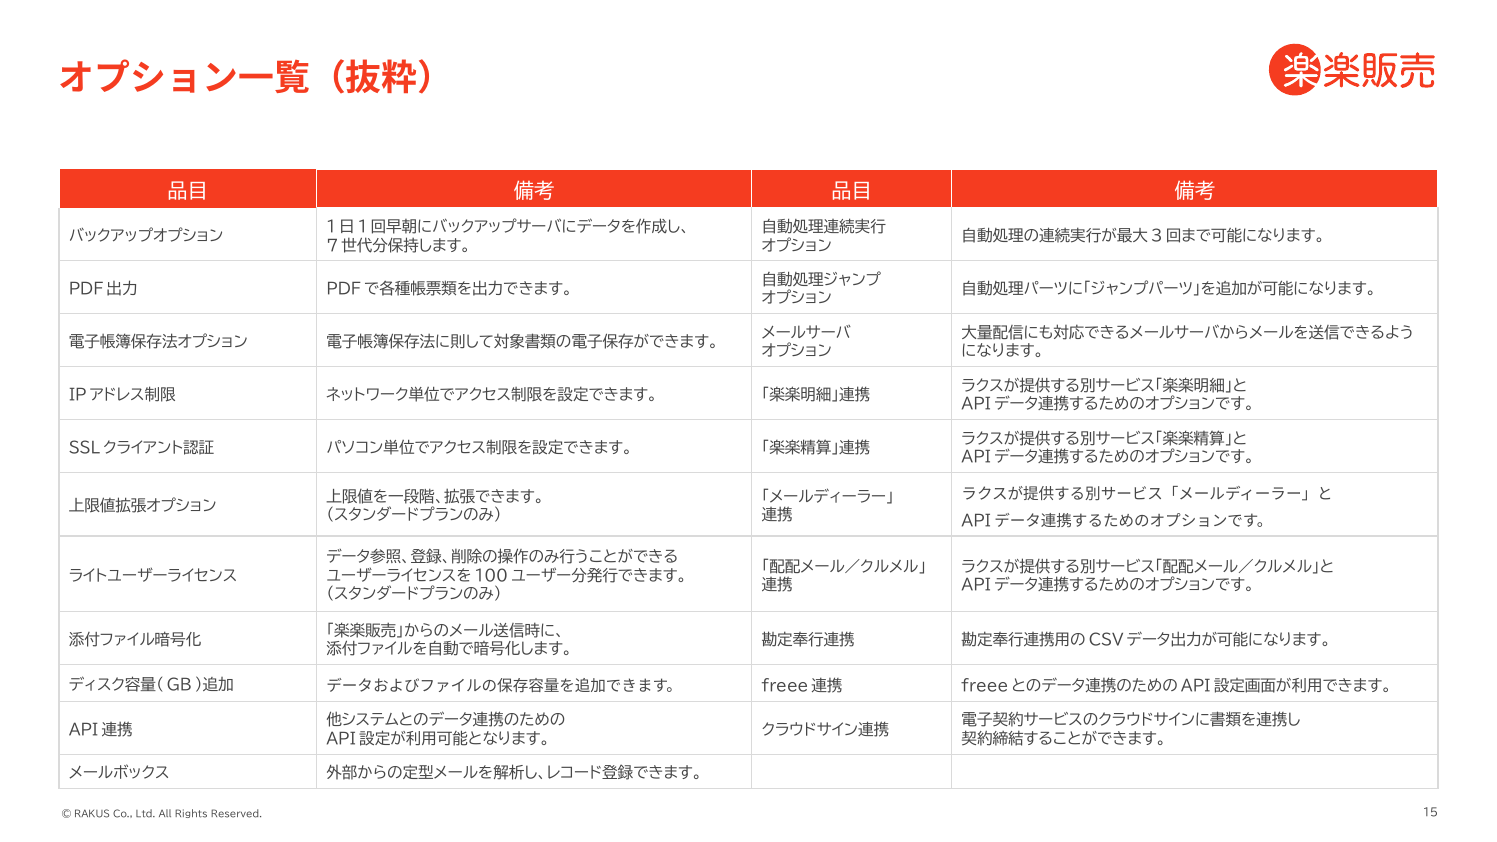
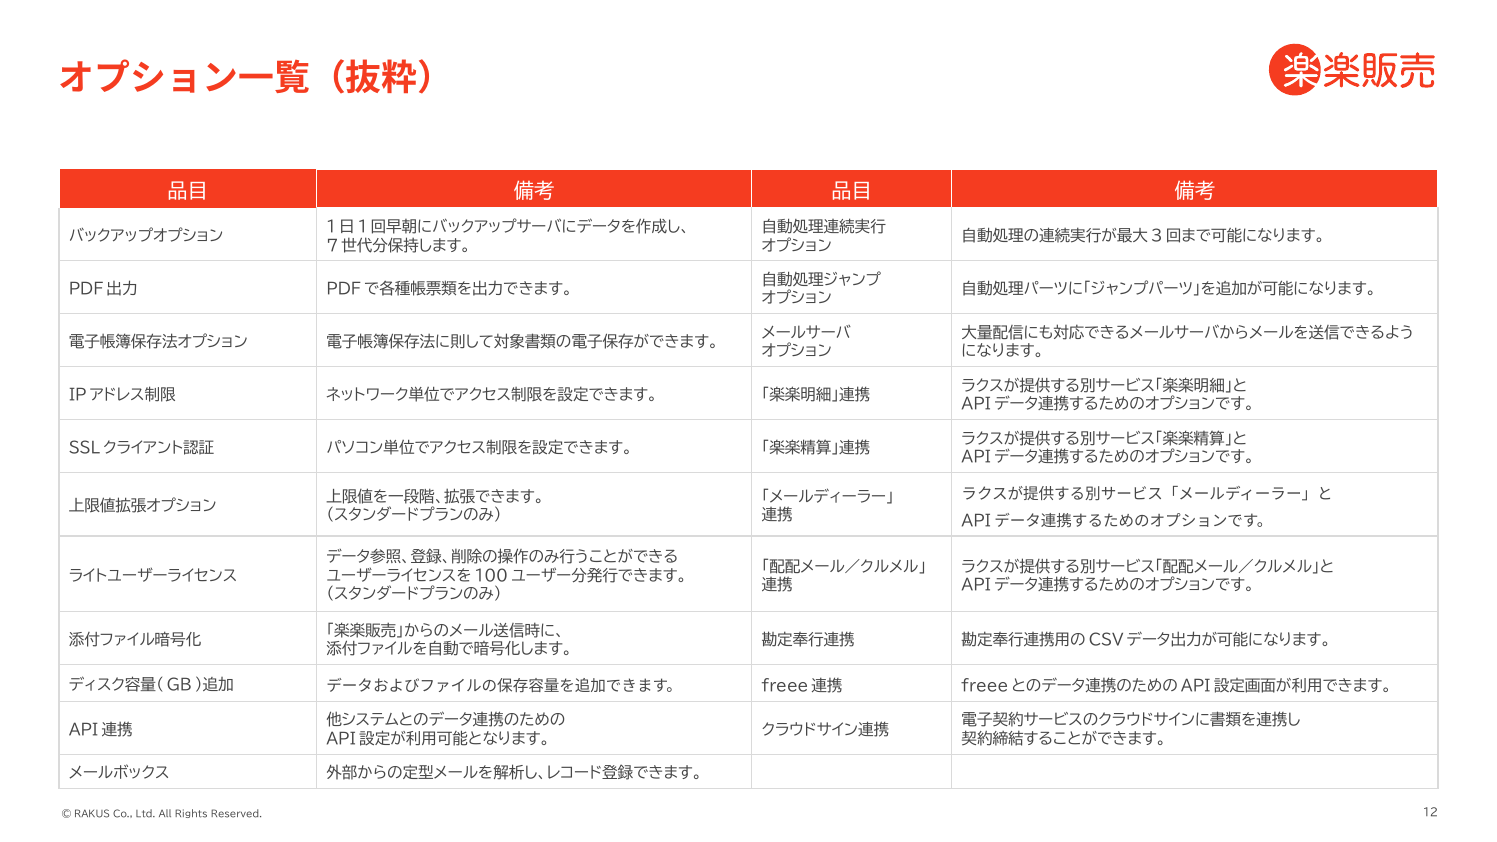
15: 15 -> 12 (1431, 813)
